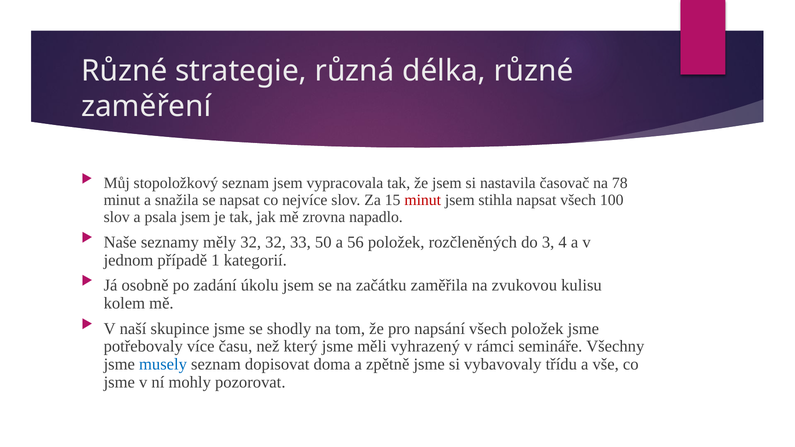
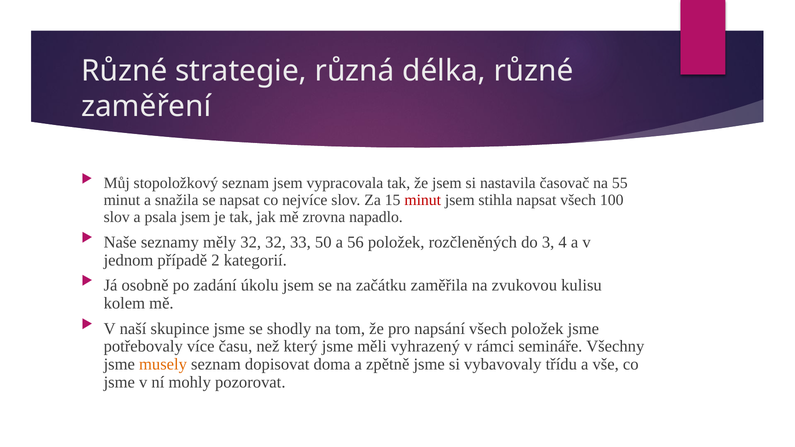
78: 78 -> 55 (620, 183)
1: 1 -> 2 (216, 260)
musely colour: blue -> orange (163, 364)
